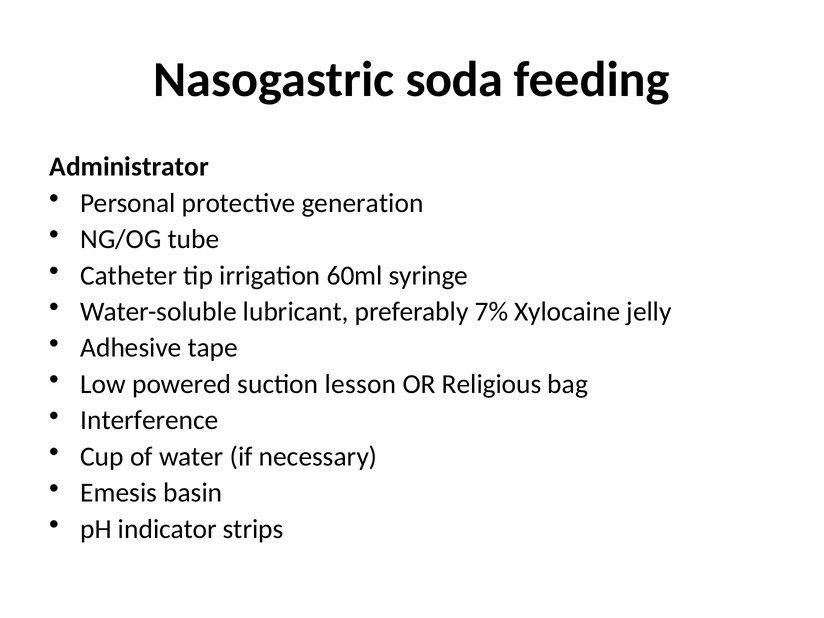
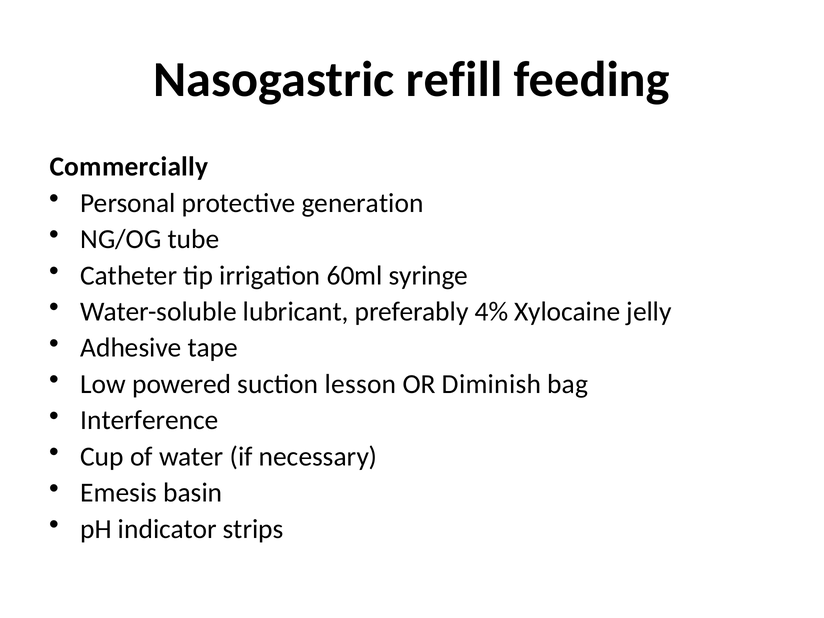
soda: soda -> refill (454, 80)
Administrator: Administrator -> Commercially (129, 167)
7%: 7% -> 4% (492, 312)
Religious: Religious -> Diminish (491, 384)
